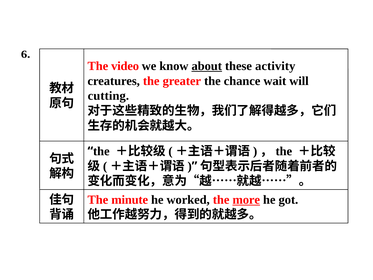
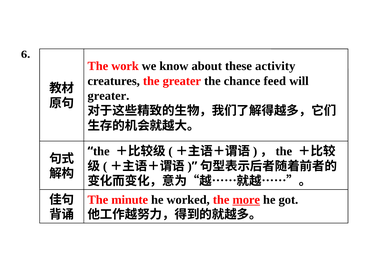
video: video -> work (125, 66)
about underline: present -> none (207, 66)
wait: wait -> feed (275, 81)
cutting: cutting -> greater (108, 96)
